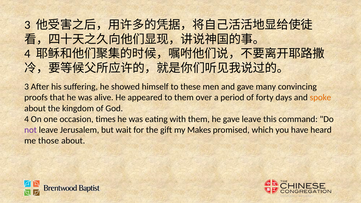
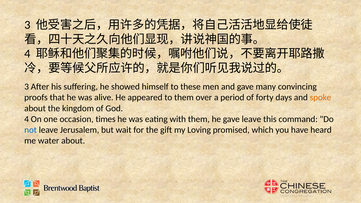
not colour: purple -> blue (31, 130)
Makes: Makes -> Loving (199, 130)
those: those -> water (49, 141)
